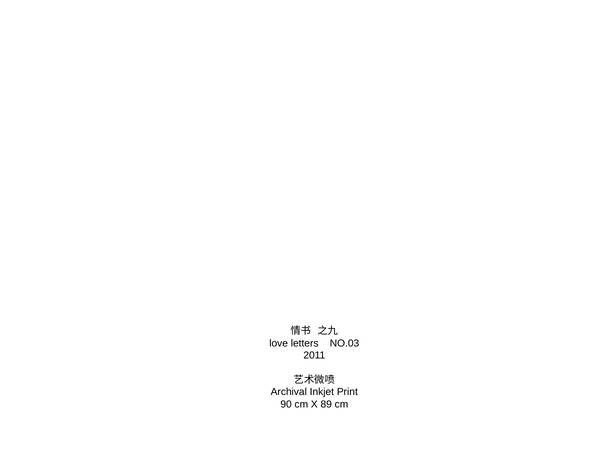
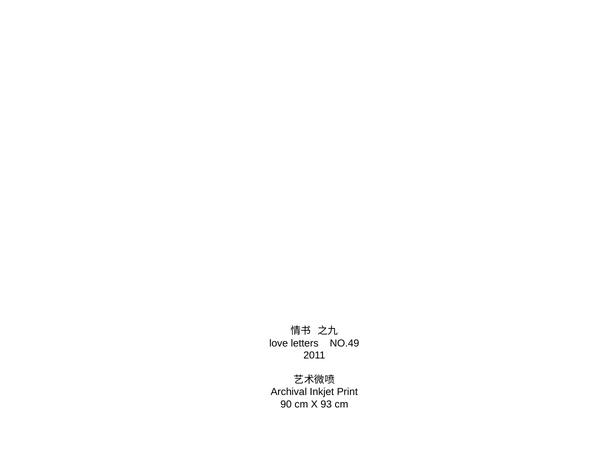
NO.03: NO.03 -> NO.49 (345, 343)
89: 89 -> 93 (326, 404)
